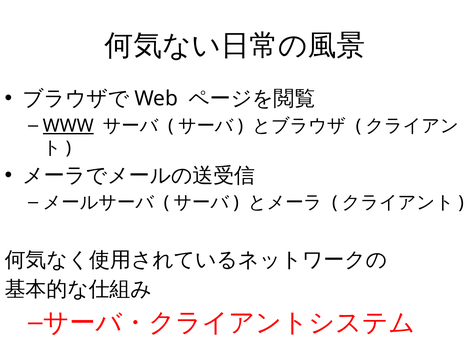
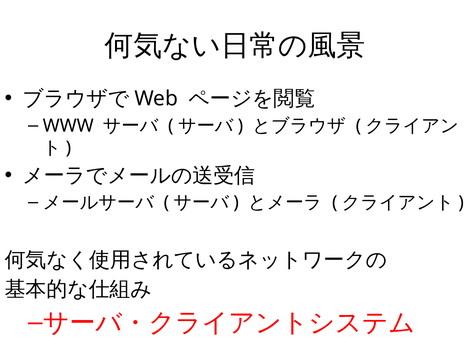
WWW underline: present -> none (68, 126)
